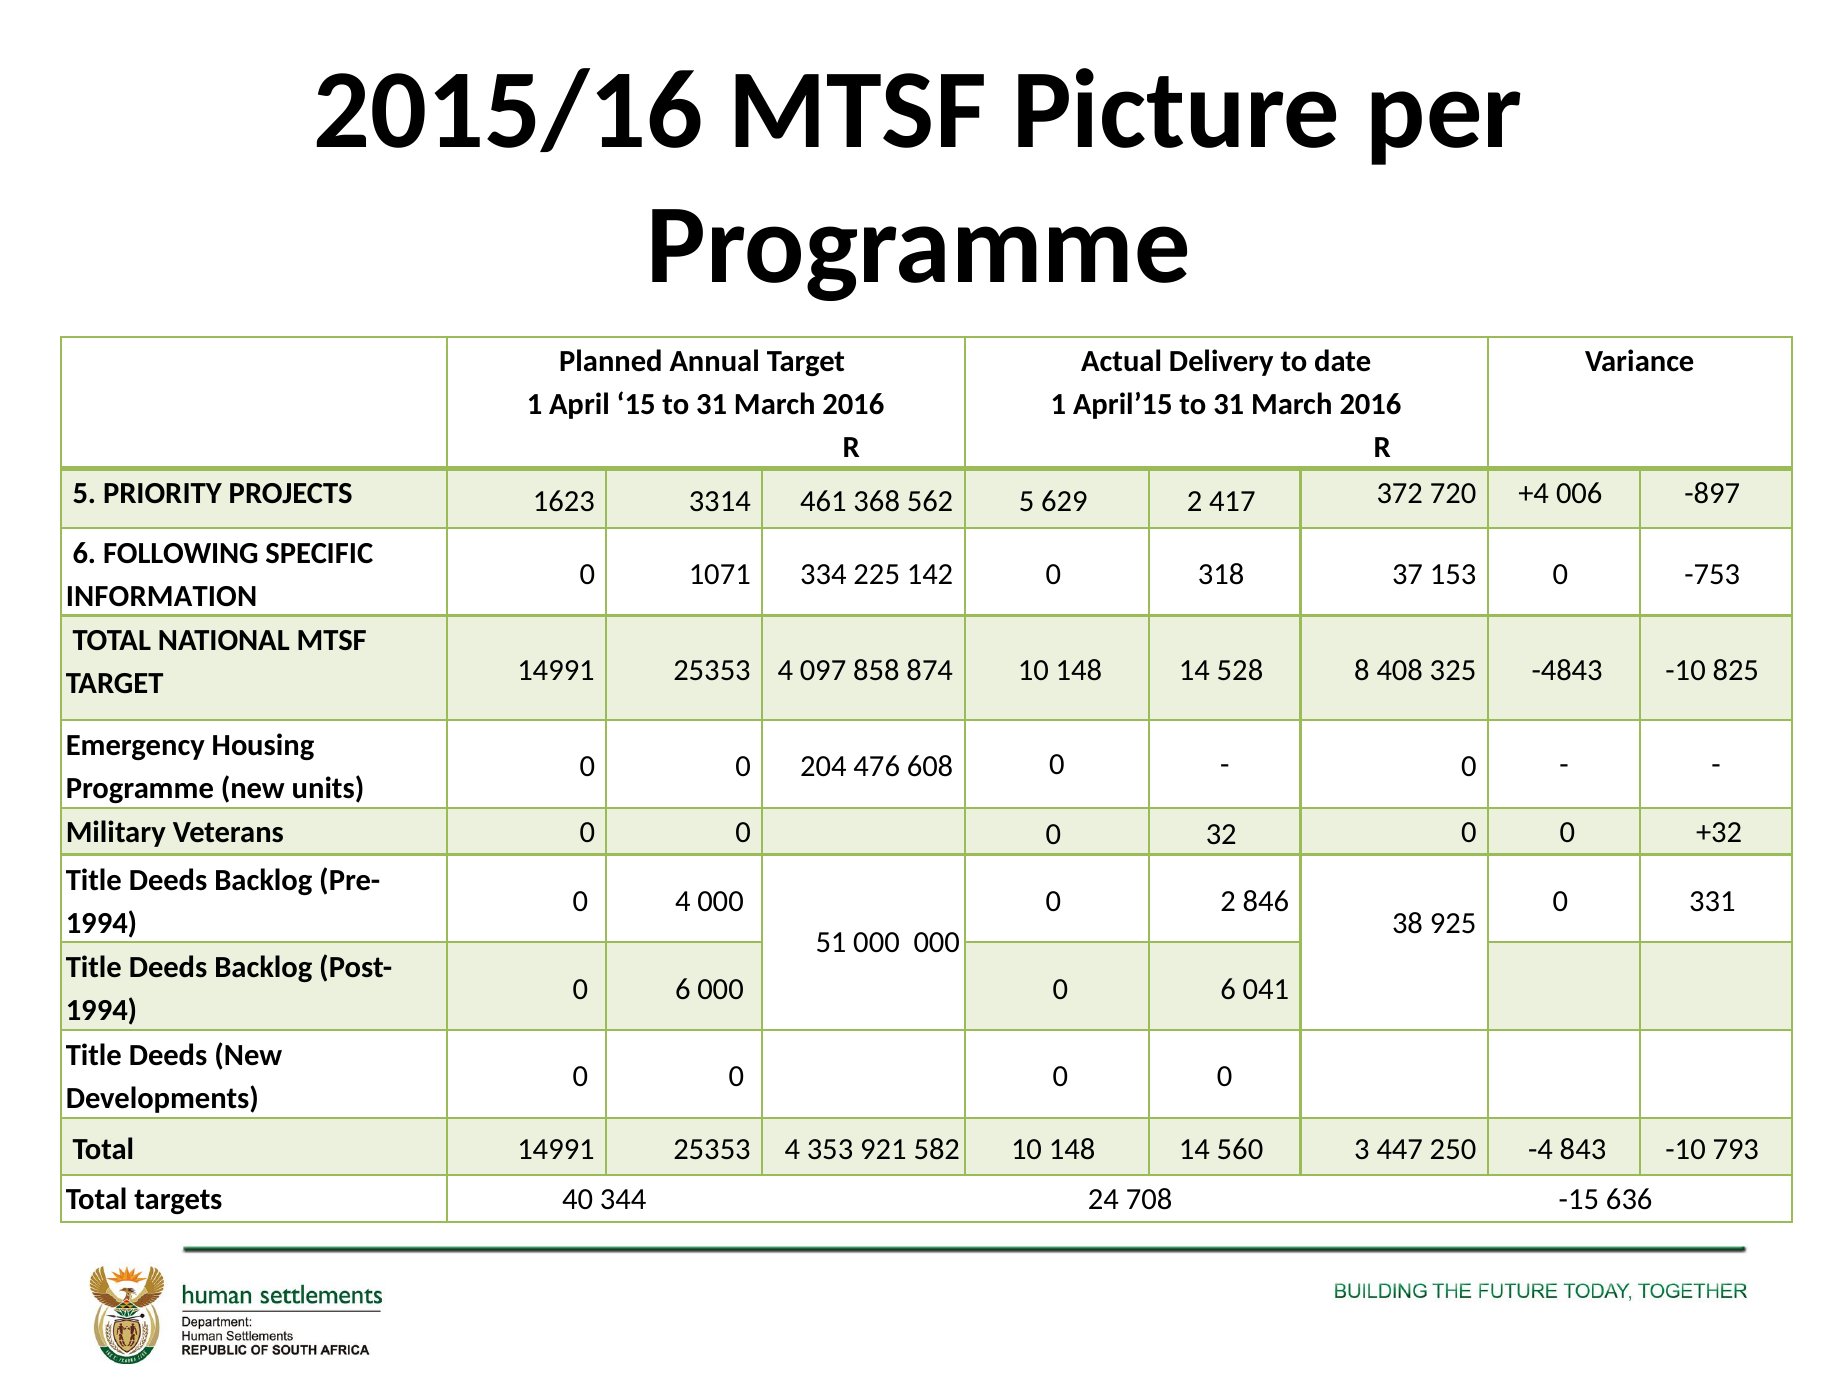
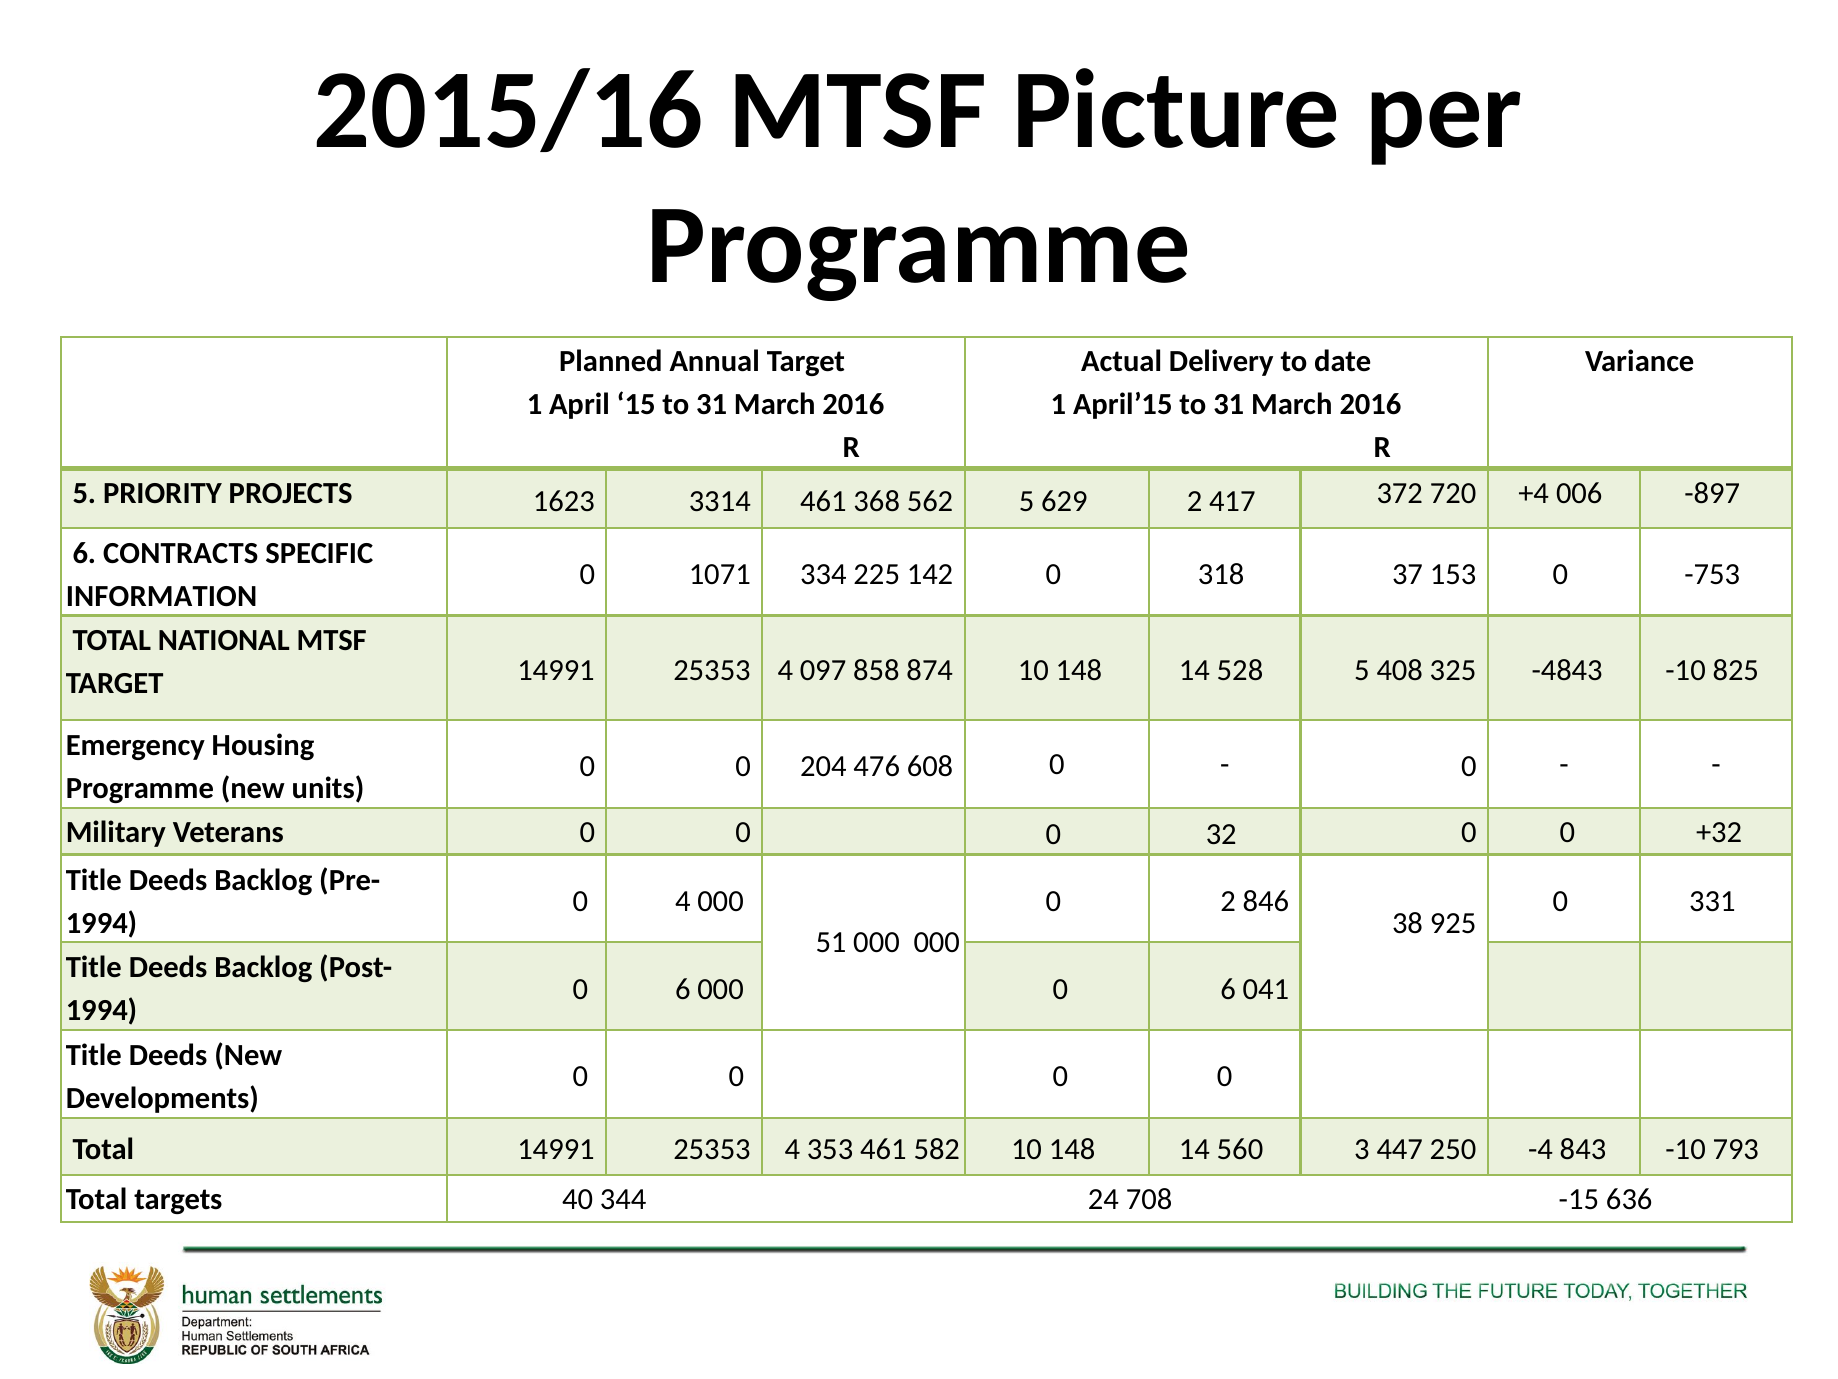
FOLLOWING: FOLLOWING -> CONTRACTS (181, 553)
528 8: 8 -> 5 (1362, 671)
353 921: 921 -> 461 (883, 1149)
